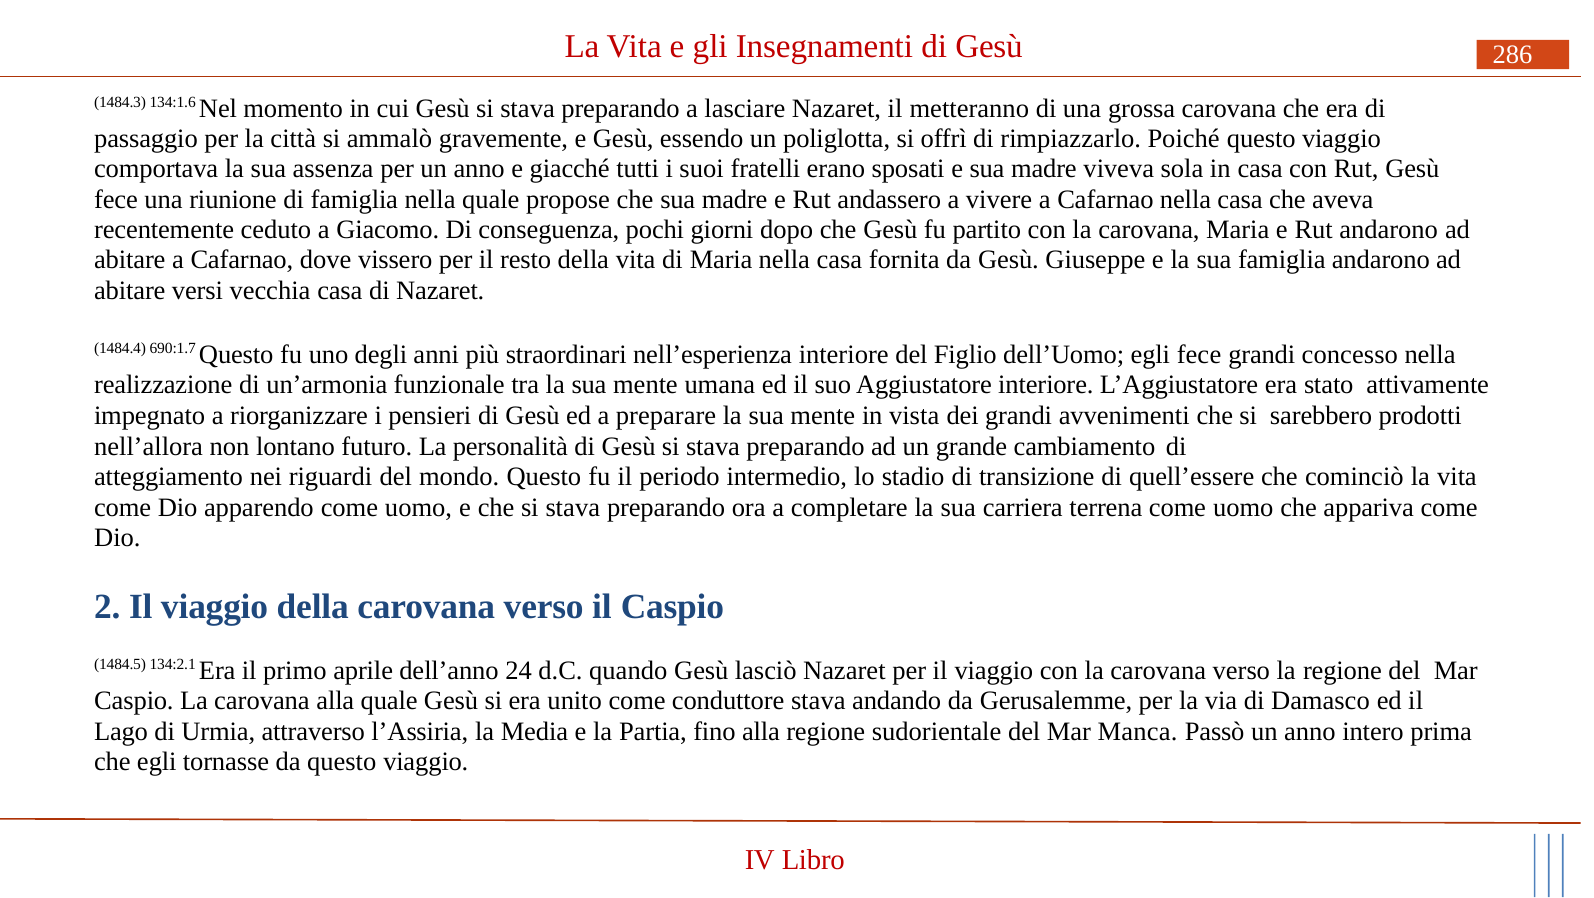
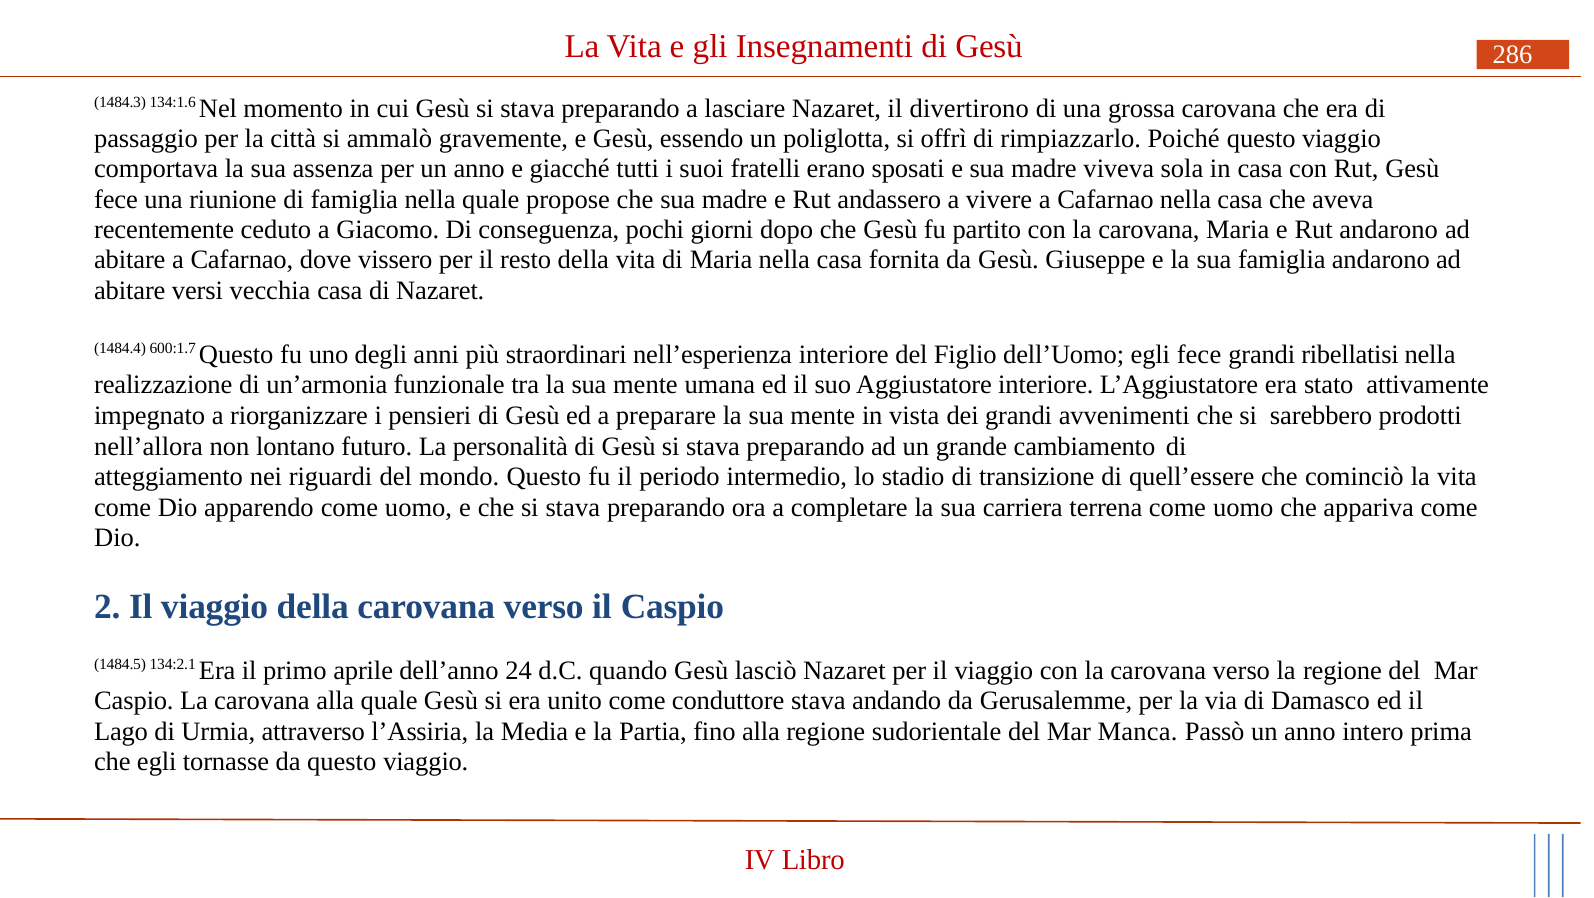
metteranno: metteranno -> divertirono (969, 108)
690:1.7: 690:1.7 -> 600:1.7 (173, 348)
concesso: concesso -> ribellatisi (1350, 355)
